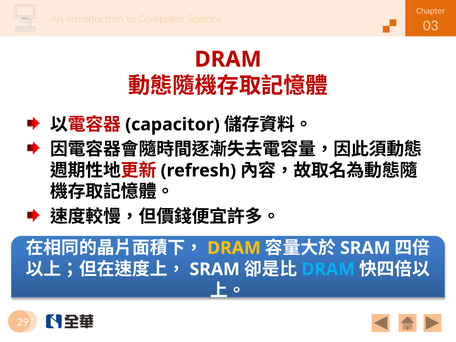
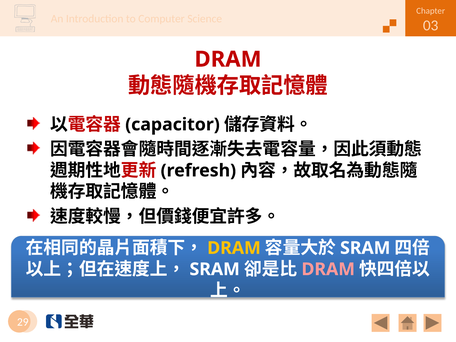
DRAM colour: light blue -> pink (328, 269)
